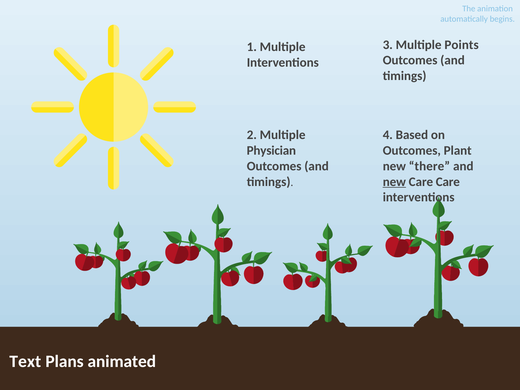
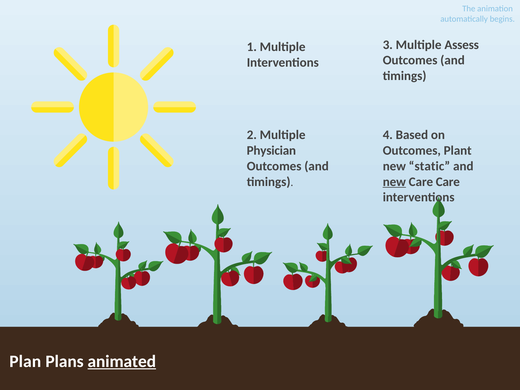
Points: Points -> Assess (462, 45)
there: there -> static (429, 166)
Text: Text -> Plan (25, 361)
animated underline: none -> present (122, 361)
